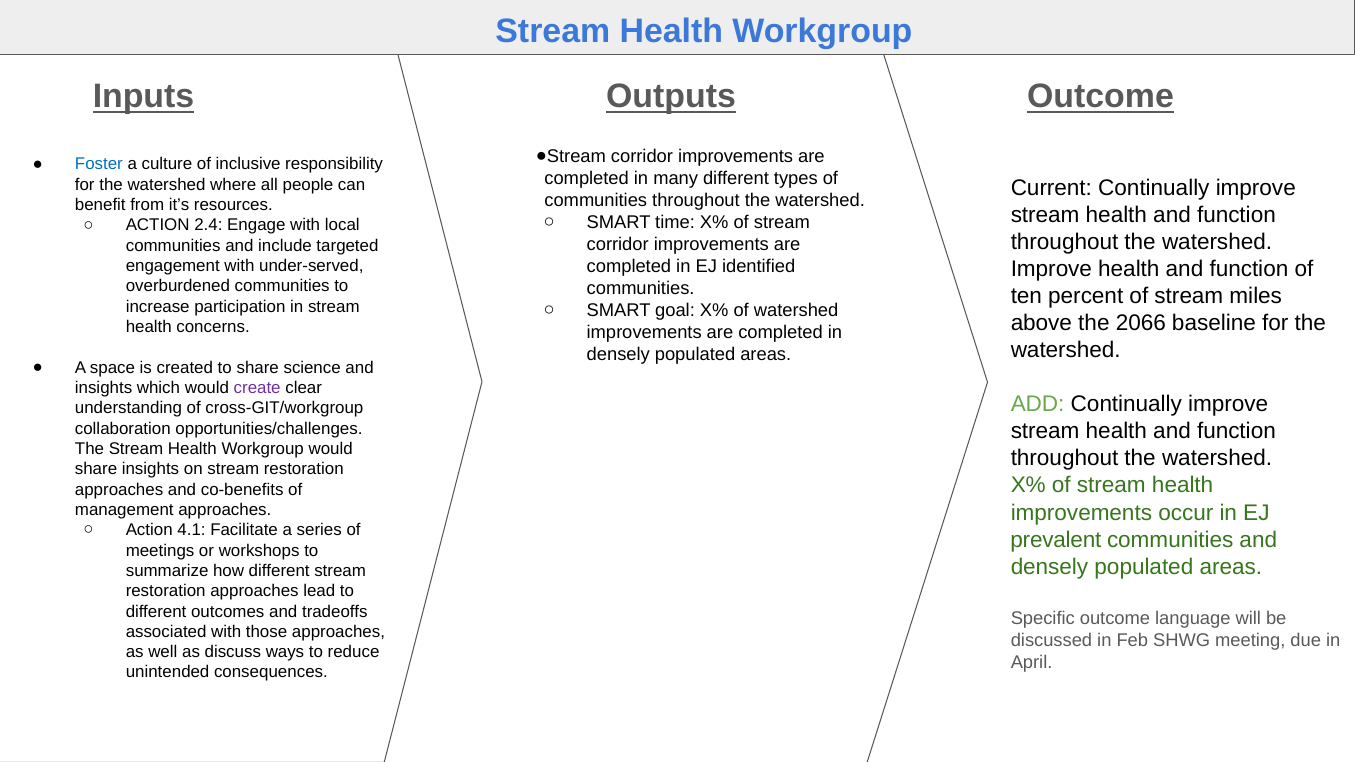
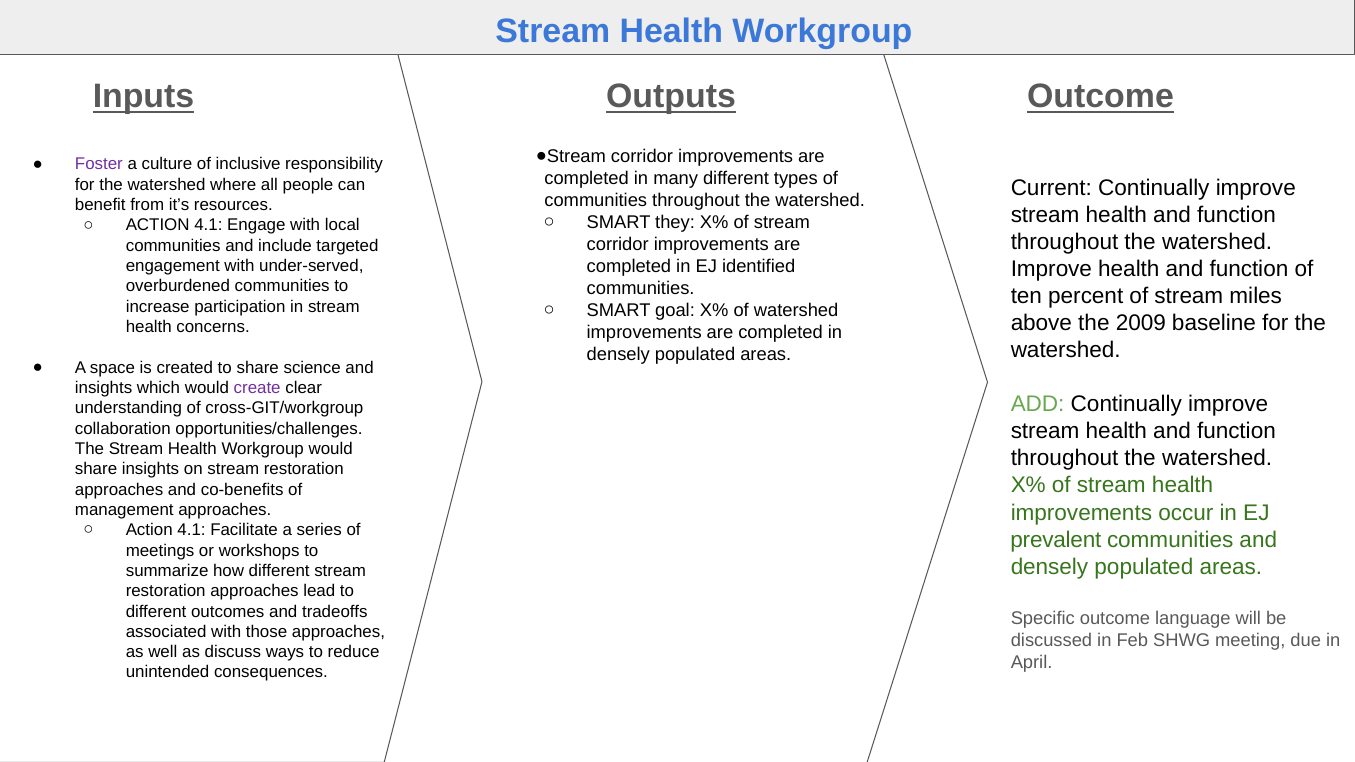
Foster colour: blue -> purple (99, 164)
time: time -> they (675, 223)
2.4: 2.4 -> 4.1 (208, 225)
2066: 2066 -> 2009 (1141, 323)
